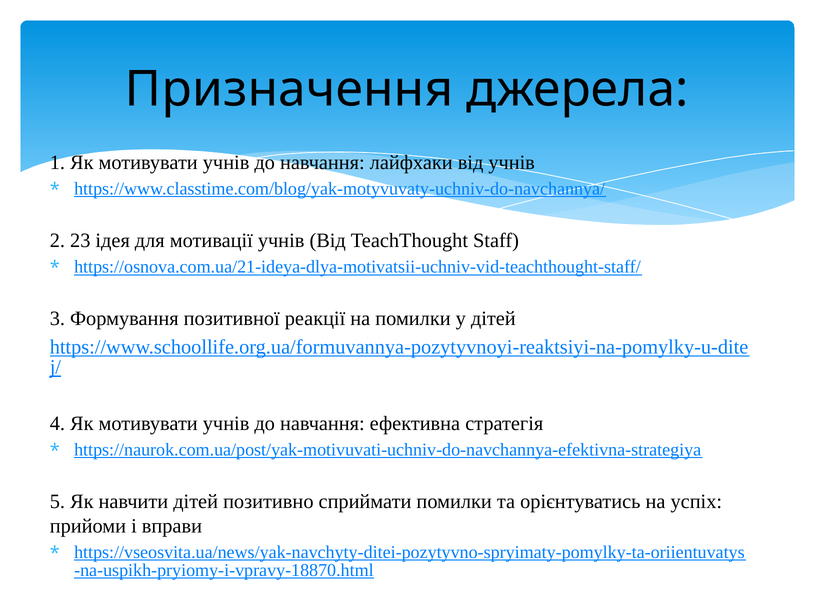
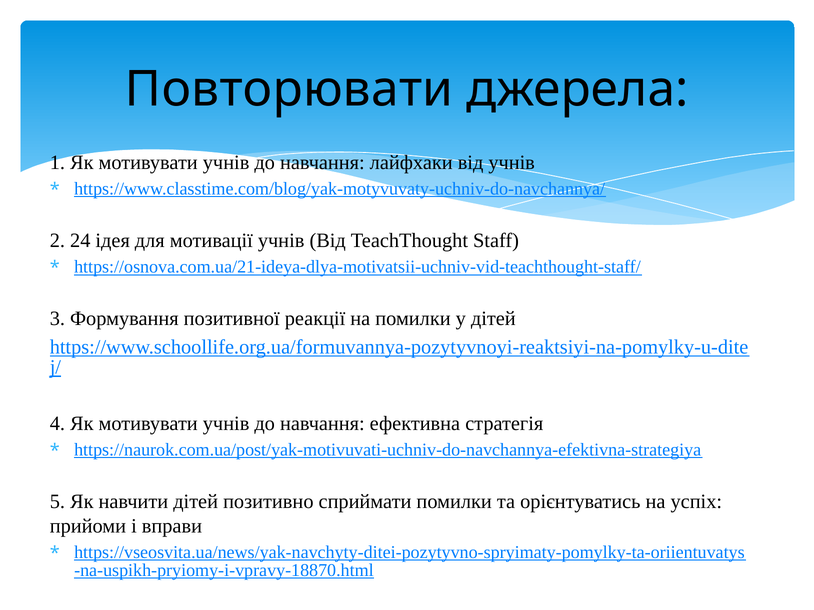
Призначення: Призначення -> Повторювати (289, 89)
23: 23 -> 24 (80, 241)
